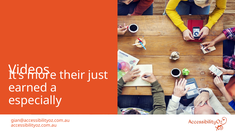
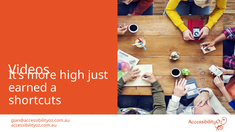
their: their -> high (72, 75)
especially: especially -> shortcuts (35, 100)
